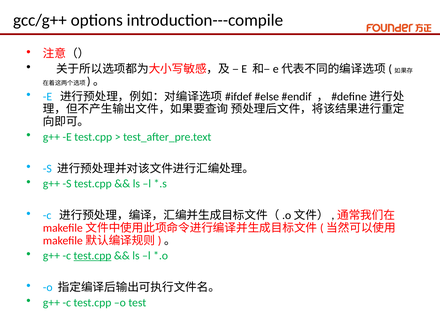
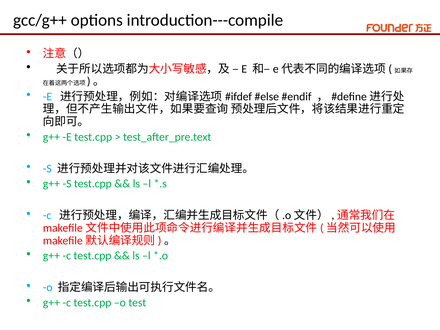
test.cpp underline: present -> none (92, 256)
